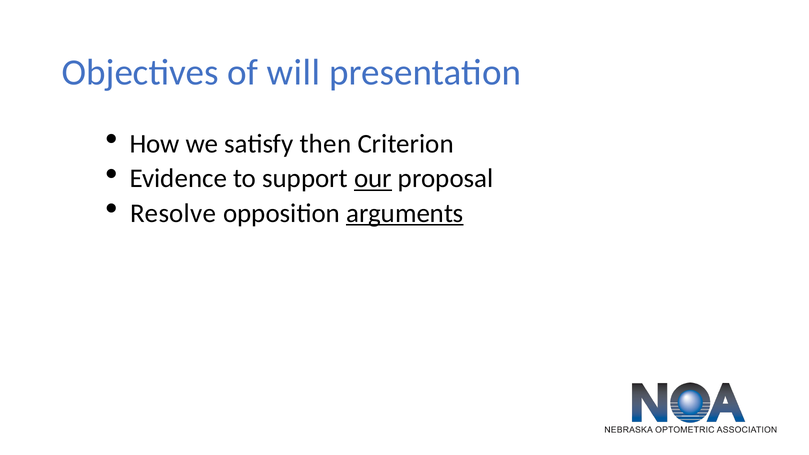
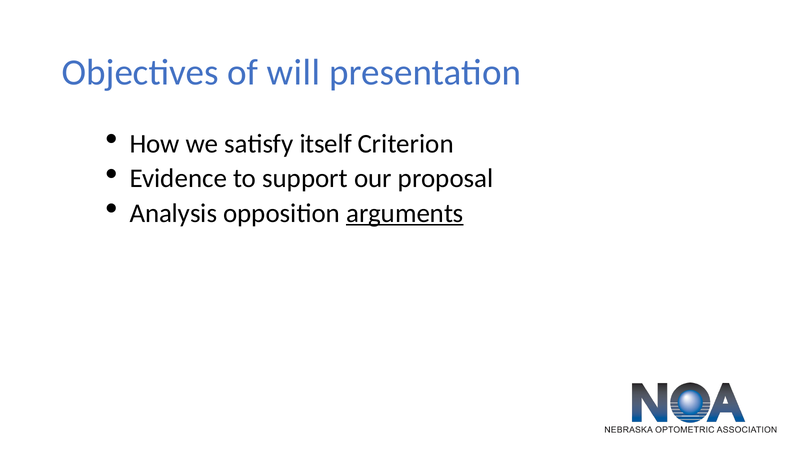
then: then -> itself (326, 144)
our underline: present -> none (373, 179)
Resolve: Resolve -> Analysis (173, 213)
